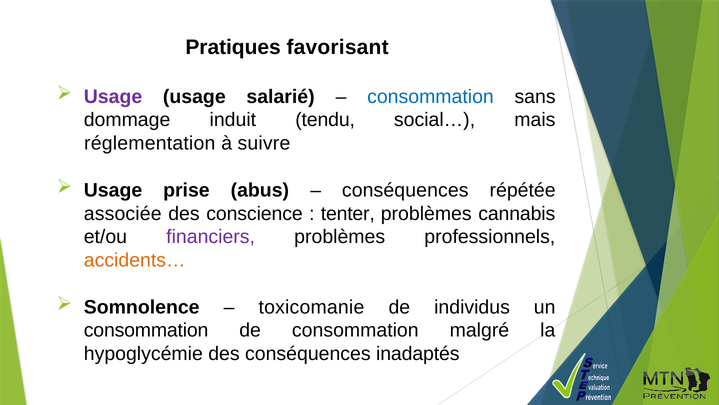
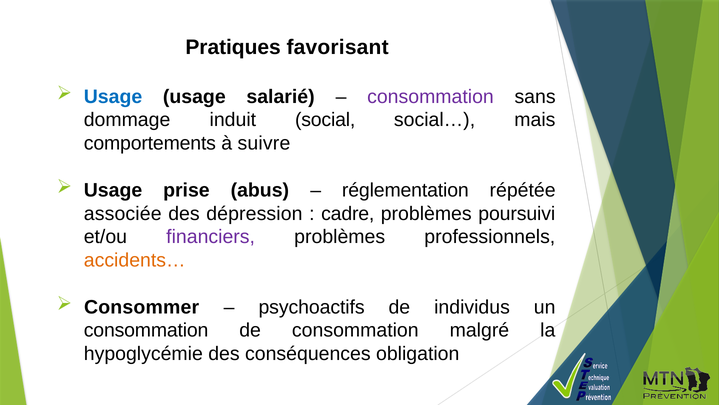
Usage colour: purple -> blue (113, 97)
consommation colour: blue -> purple (430, 97)
tendu: tendu -> social (325, 120)
réglementation: réglementation -> comportements (150, 143)
conséquences: conséquences -> réglementation (405, 190)
conscience: conscience -> dépression (254, 213)
tenter: tenter -> cadre (348, 213)
cannabis: cannabis -> poursuivi (517, 213)
Somnolence: Somnolence -> Consommer (142, 307)
toxicomanie: toxicomanie -> psychoactifs (312, 307)
inadaptés: inadaptés -> obligation (418, 353)
